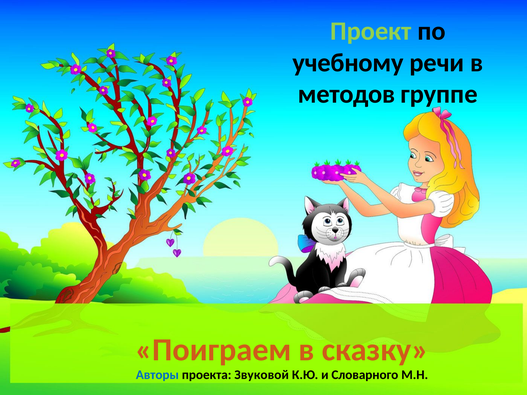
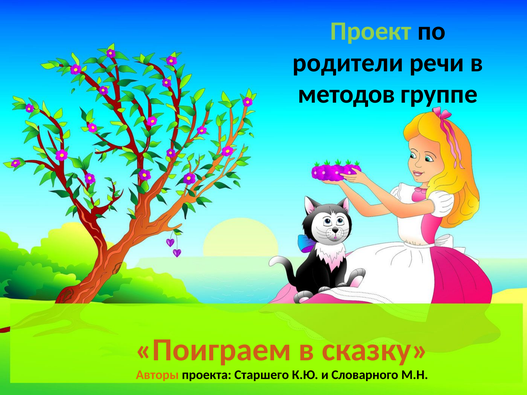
учебному: учебному -> родители (348, 63)
Авторы colour: blue -> orange (157, 375)
Звуковой: Звуковой -> Старшего (262, 375)
